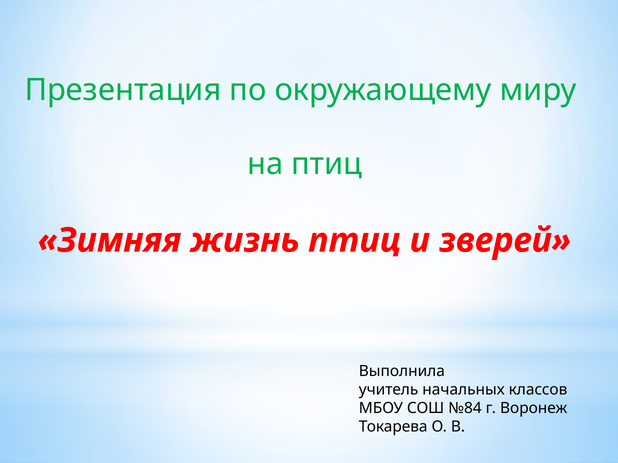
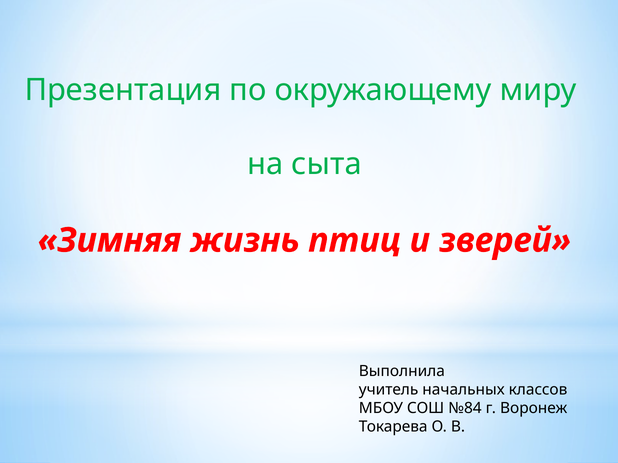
на птиц: птиц -> сыта (327, 164)
